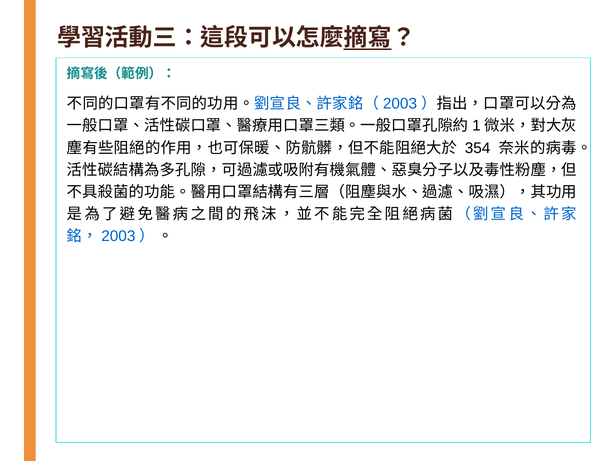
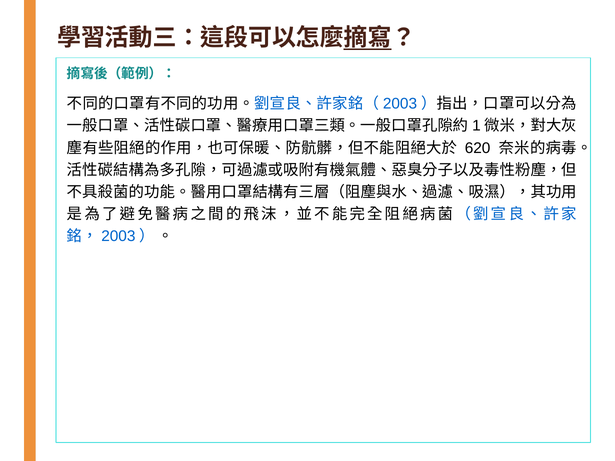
354: 354 -> 620 (478, 148)
